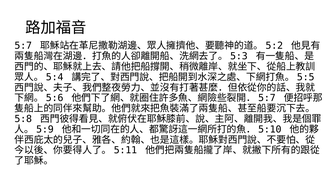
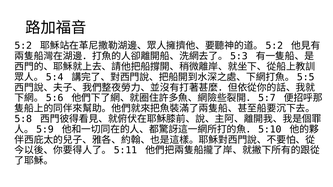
5:7: 5:7 -> 5:2 (23, 46)
